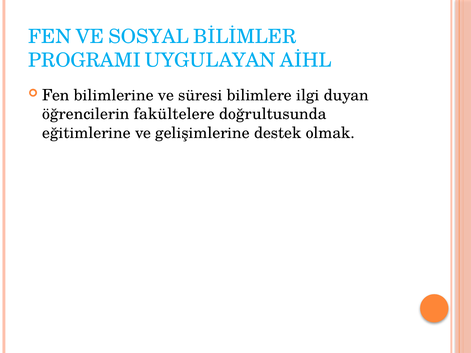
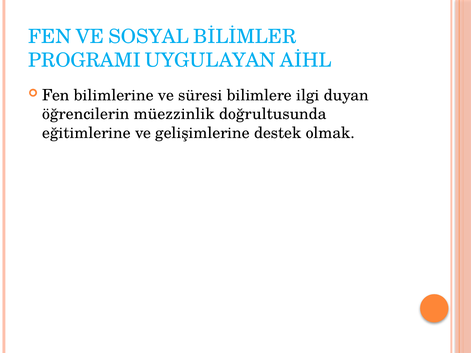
fakültelere: fakültelere -> müezzinlik (174, 114)
